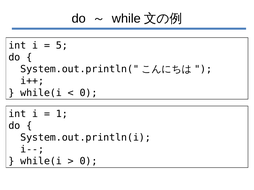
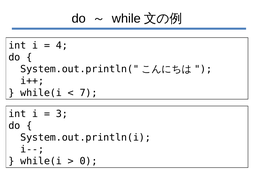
5: 5 -> 4 (62, 46)
0: 0 -> 7 (89, 93)
1: 1 -> 3 (62, 114)
